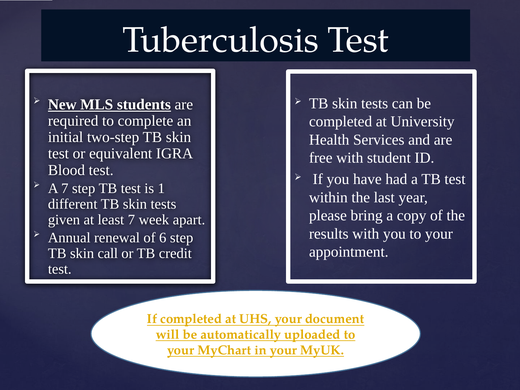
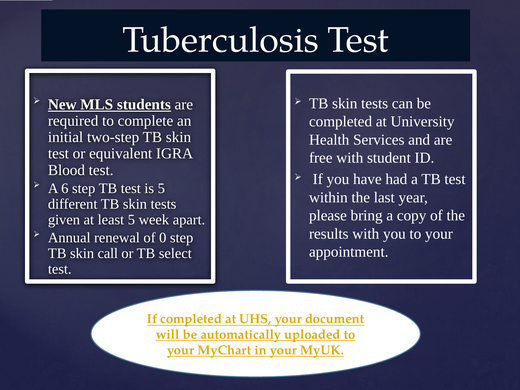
A 7: 7 -> 6 (65, 189)
is 1: 1 -> 5 (161, 189)
least 7: 7 -> 5 (131, 220)
6: 6 -> 0 (163, 238)
credit: credit -> select (175, 253)
